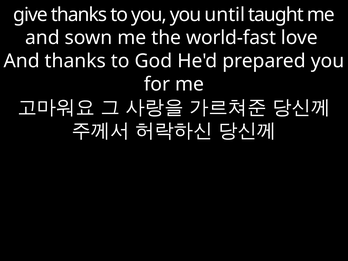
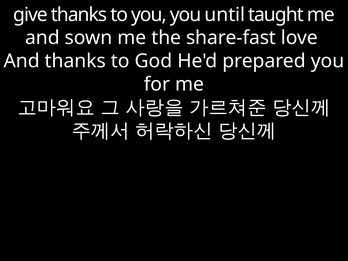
world-fast: world-fast -> share-fast (231, 38)
